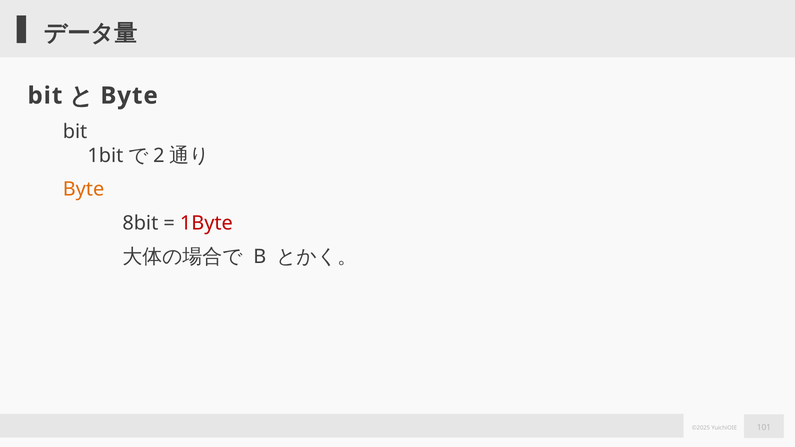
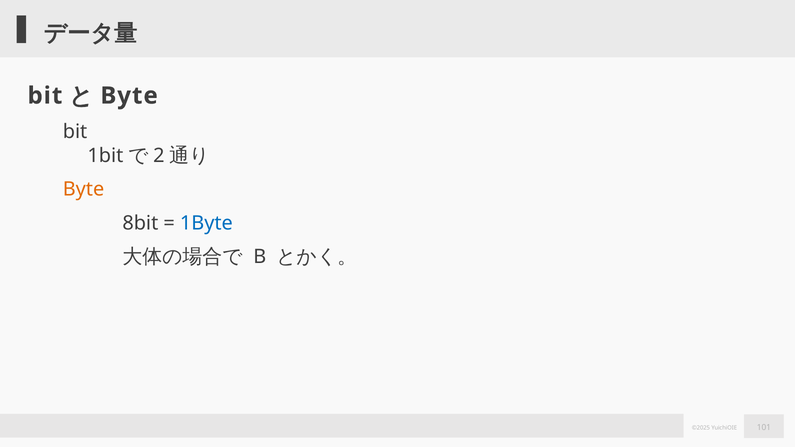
1Byte colour: red -> blue (206, 223)
